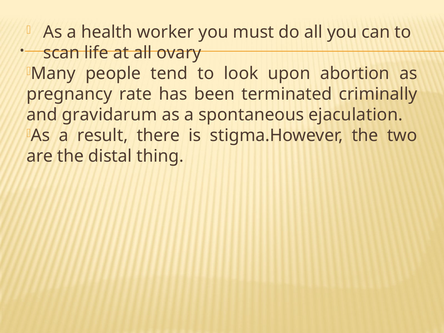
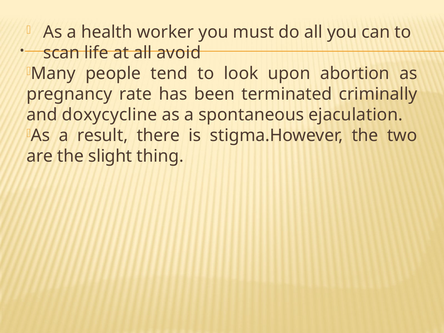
ovary: ovary -> avoid (179, 53)
gravidarum: gravidarum -> doxycycline (110, 115)
distal: distal -> slight (110, 156)
